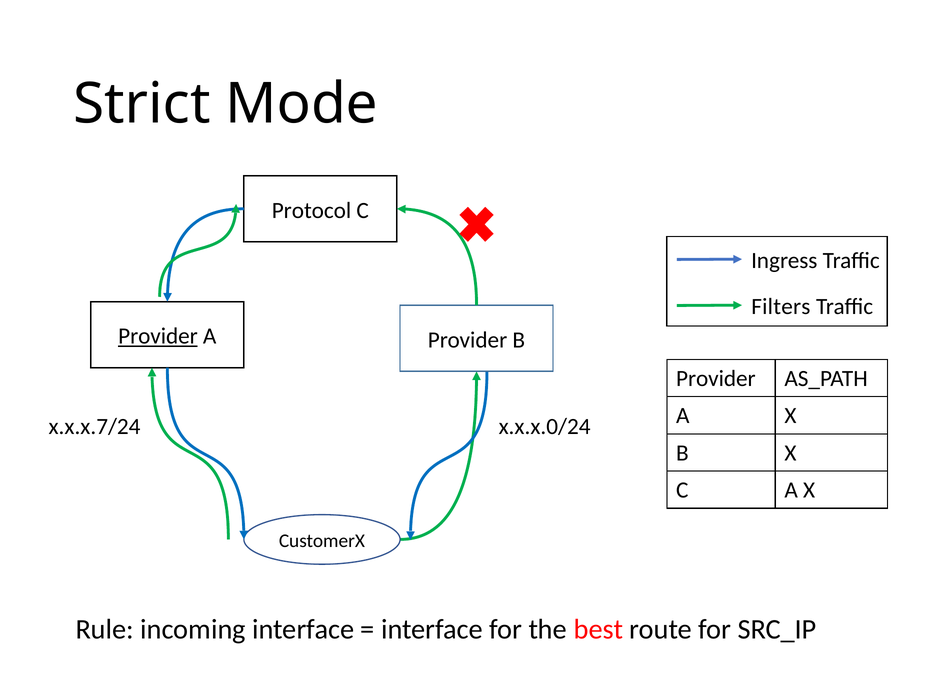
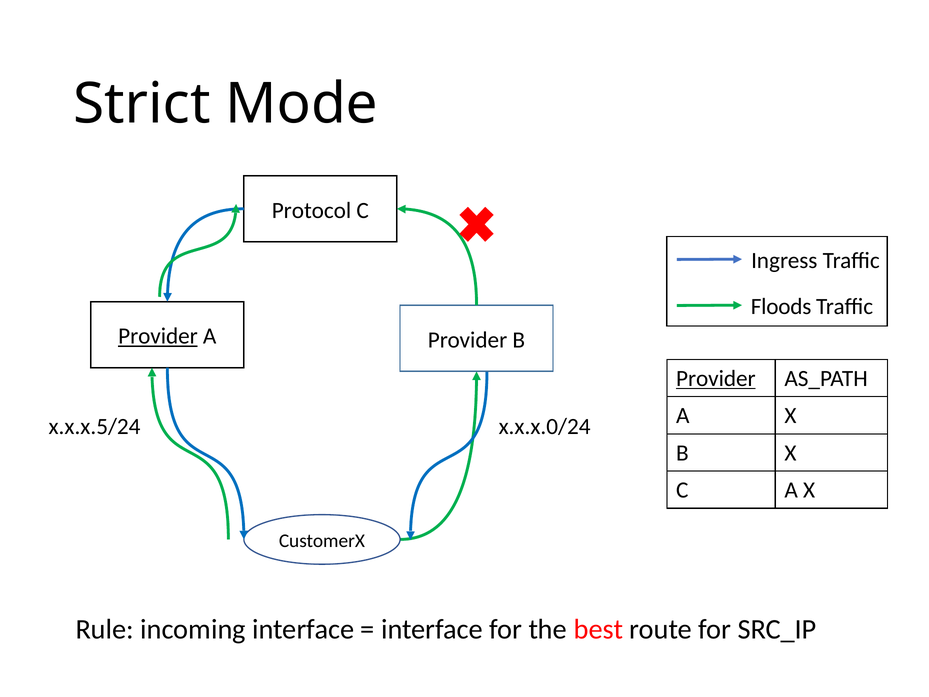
Filters: Filters -> Floods (781, 307)
Provider underline: none -> present (716, 378)
x.x.x.7/24: x.x.x.7/24 -> x.x.x.5/24 (95, 426)
